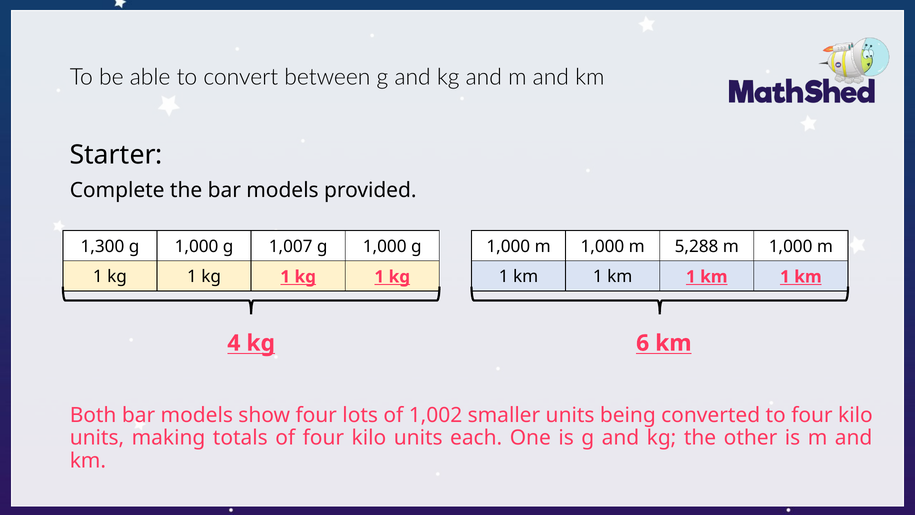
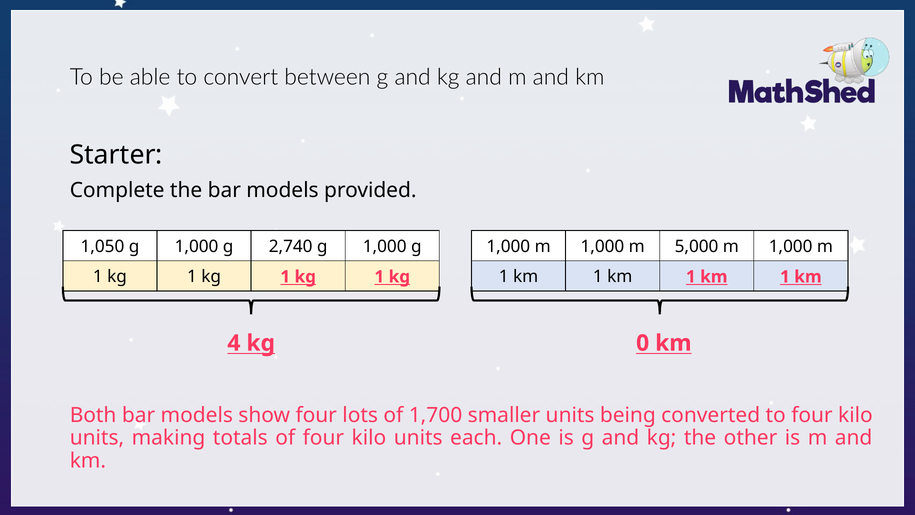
1,300: 1,300 -> 1,050 (102, 246)
1,007: 1,007 -> 2,740 (291, 246)
5,288: 5,288 -> 5,000 (697, 246)
6: 6 -> 0 (643, 343)
1,002: 1,002 -> 1,700 (436, 415)
